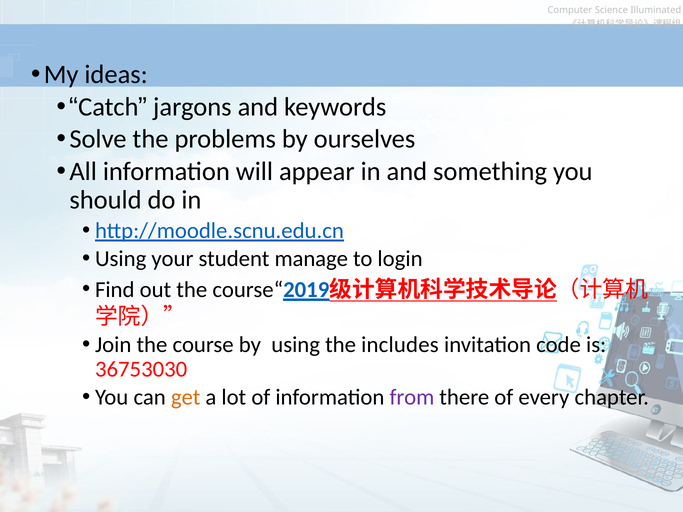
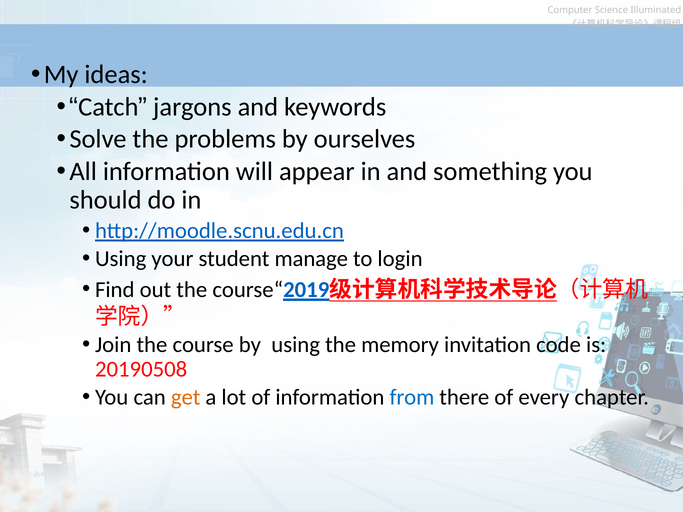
includes: includes -> memory (400, 345)
36753030: 36753030 -> 20190508 (141, 369)
from colour: purple -> blue (412, 398)
